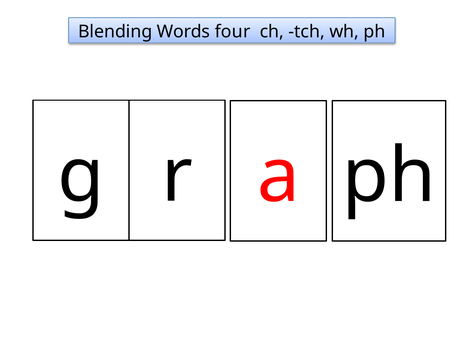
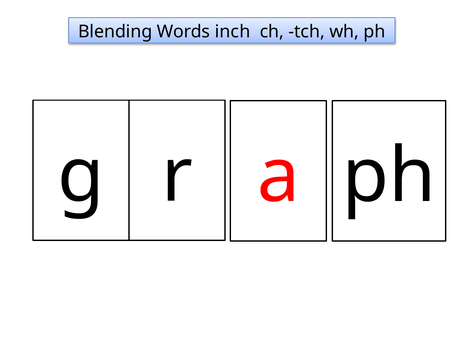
four: four -> inch (233, 32)
